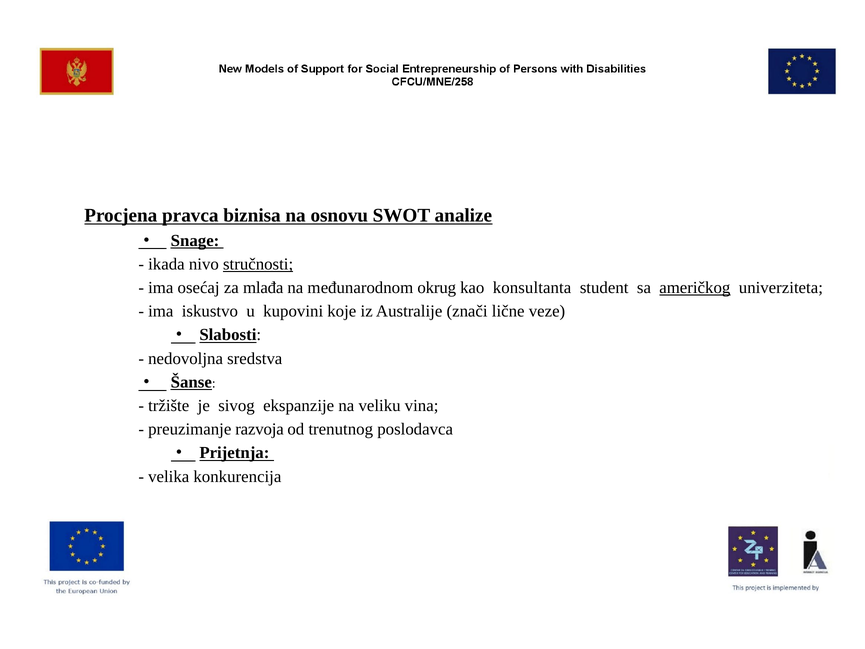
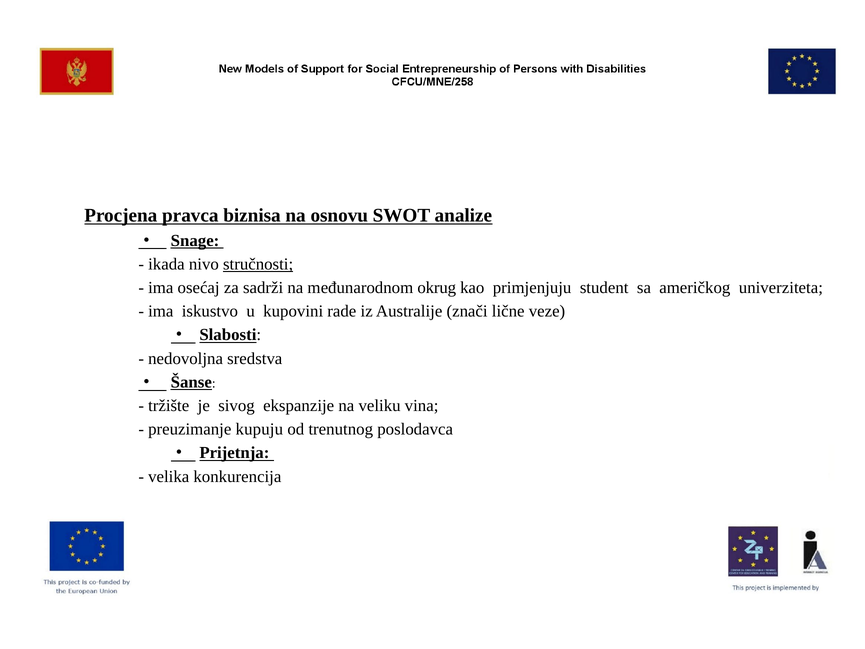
mlađa: mlađa -> sadrži (263, 288)
konsultanta: konsultanta -> primjenjuju (532, 288)
američkog underline: present -> none (695, 288)
koje: koje -> rade (342, 311)
razvoja: razvoja -> kupuju (259, 429)
